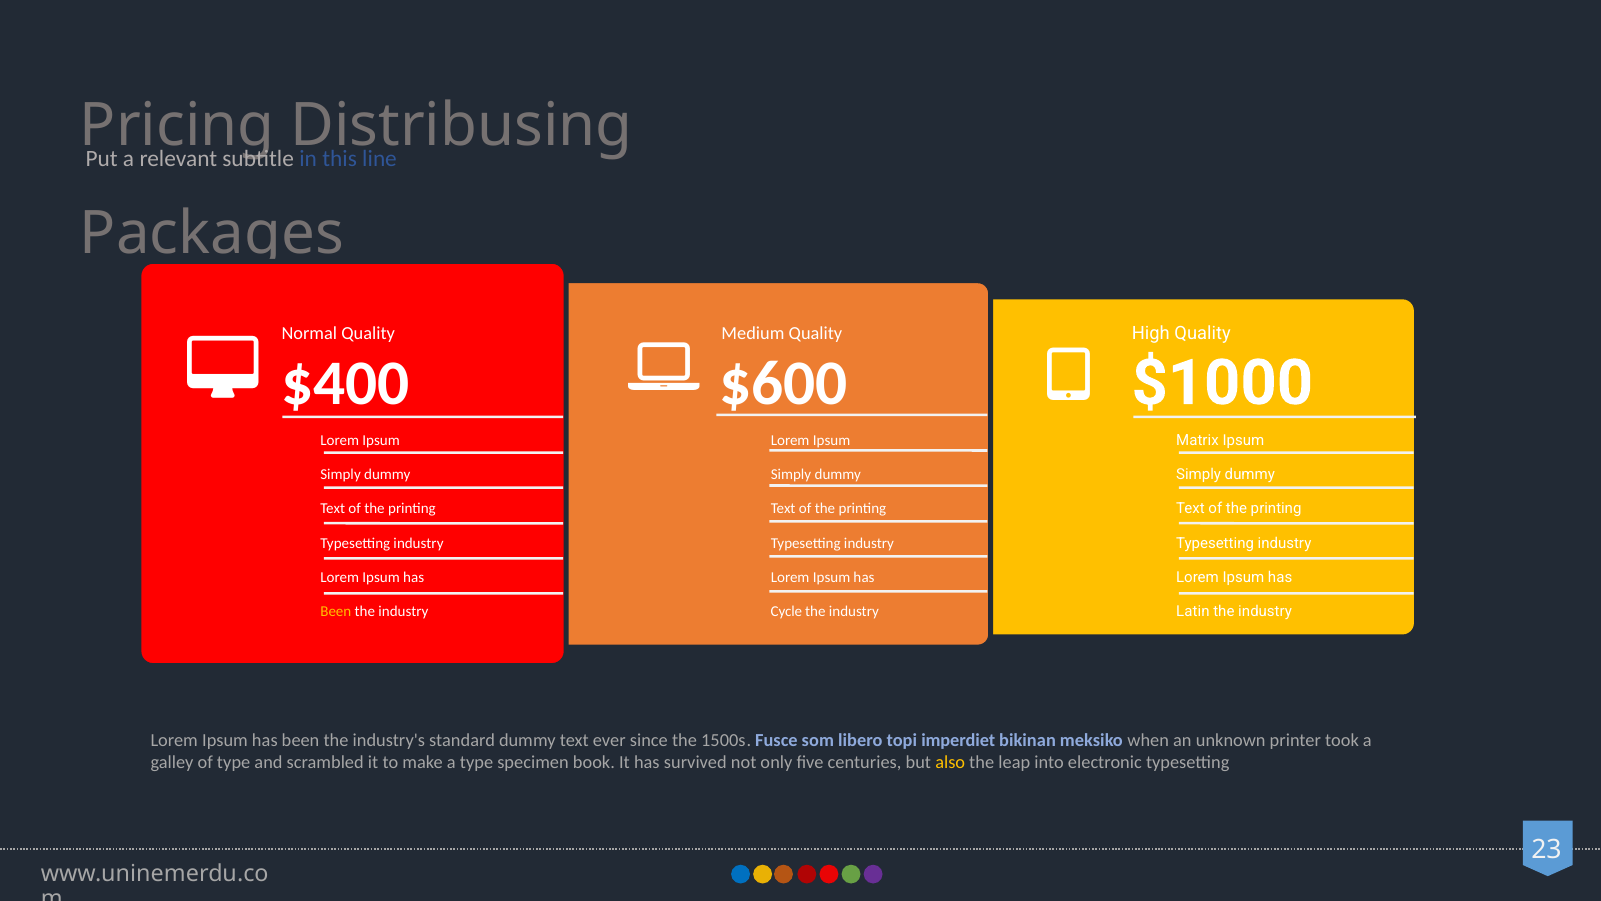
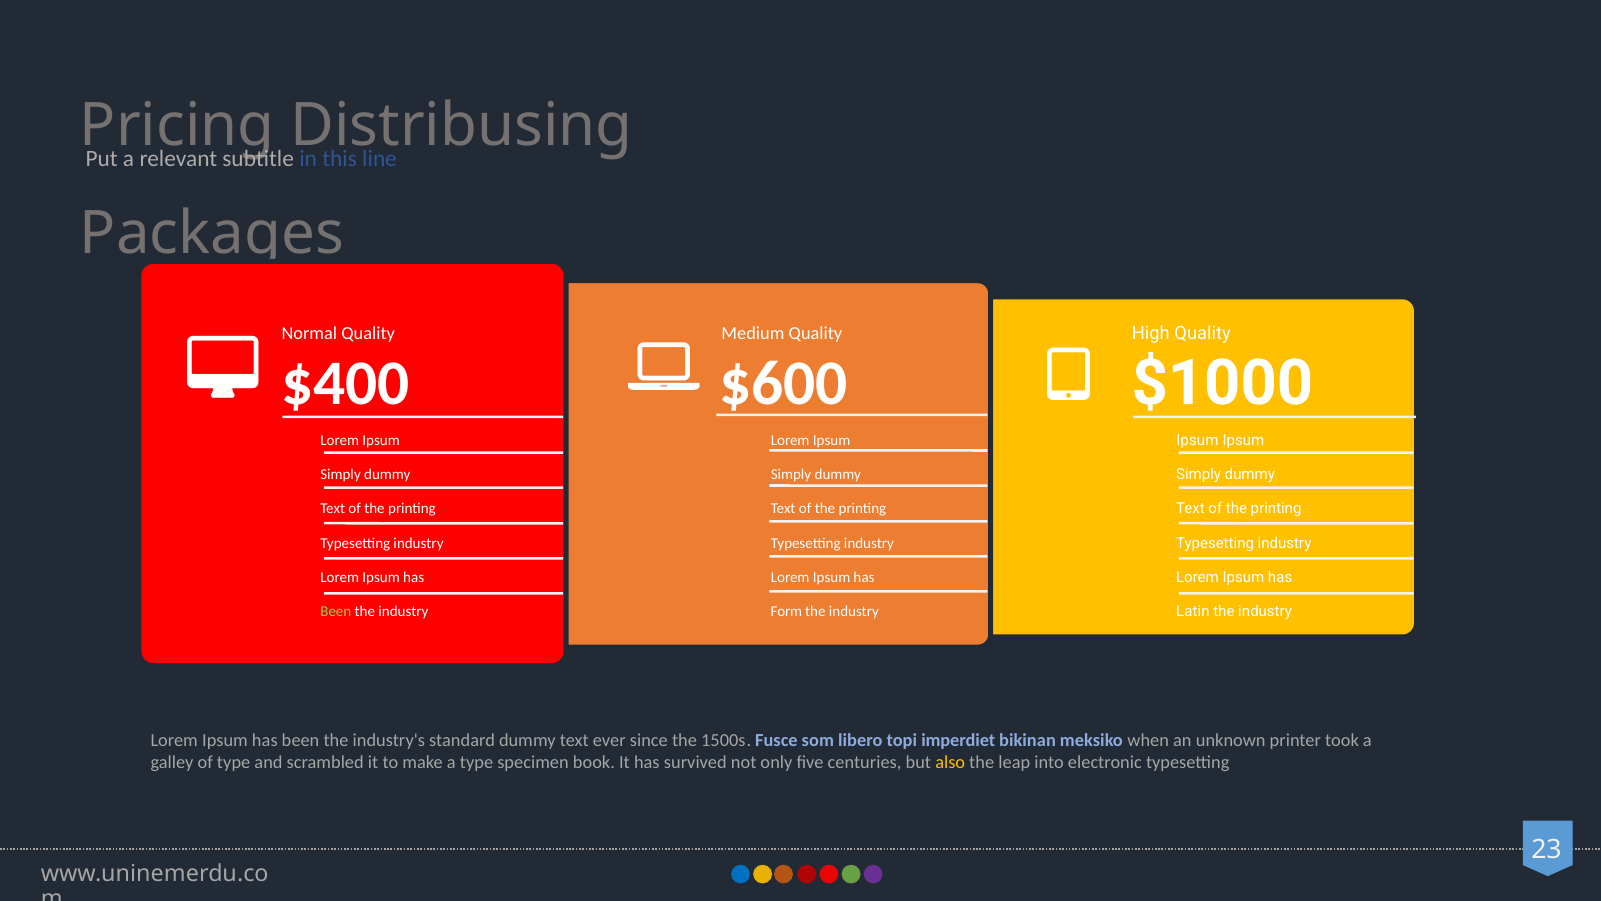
Matrix: Matrix -> Ipsum (1197, 440)
Been colour: yellow -> light green (336, 611)
Cycle: Cycle -> Form (786, 611)
